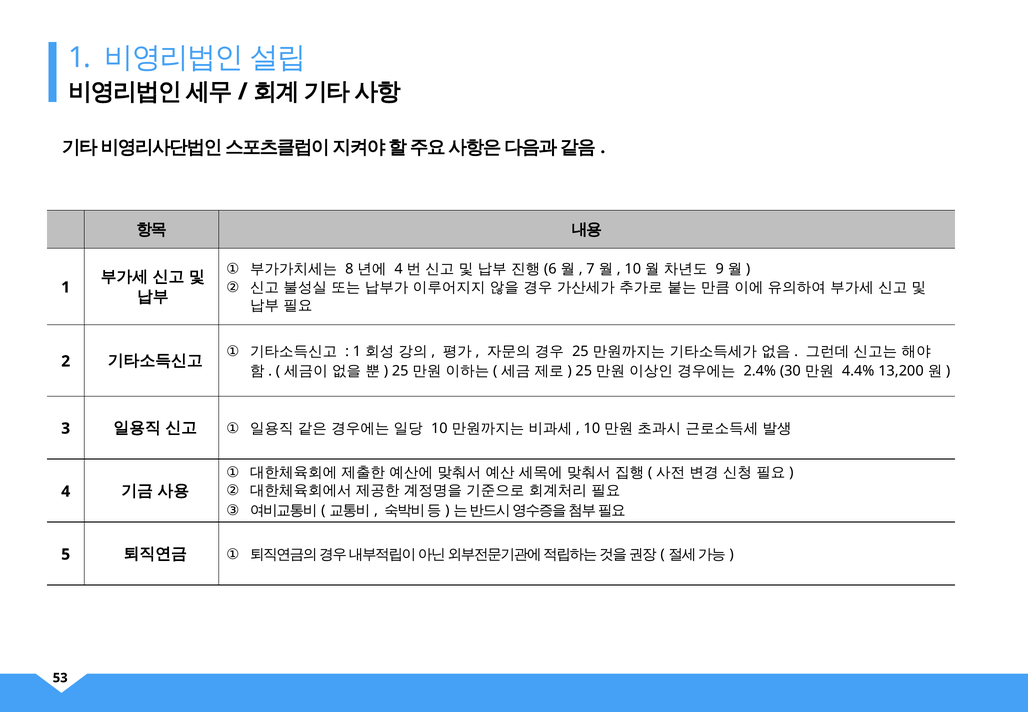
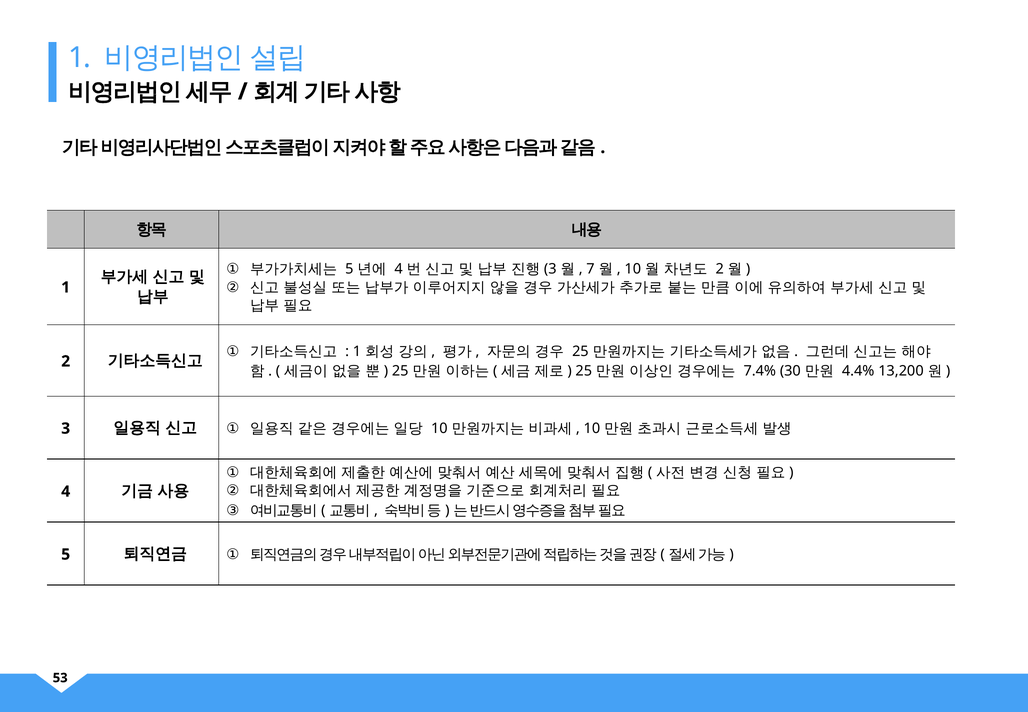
8: 8 -> 5 (349, 269)
6: 6 -> 3 (550, 269)
9: 9 -> 2 (720, 269)
2.4%: 2.4% -> 7.4% (760, 371)
